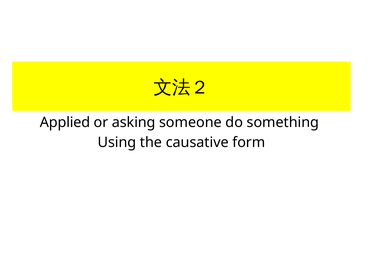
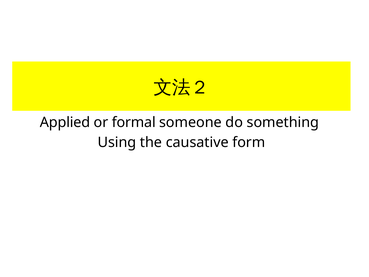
asking: asking -> formal (134, 122)
